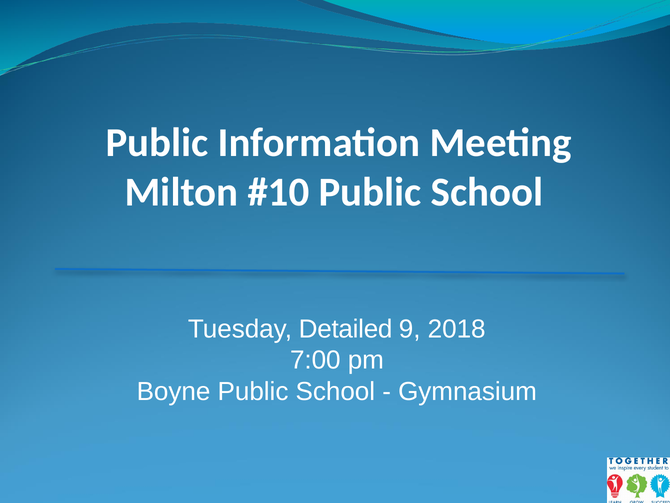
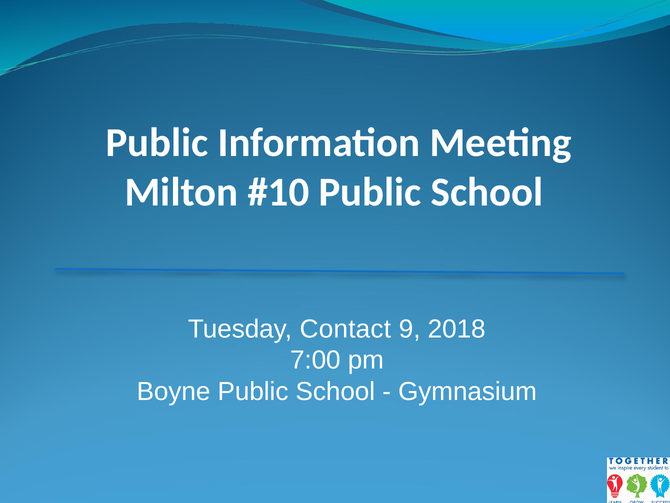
Detailed: Detailed -> Contact (345, 329)
